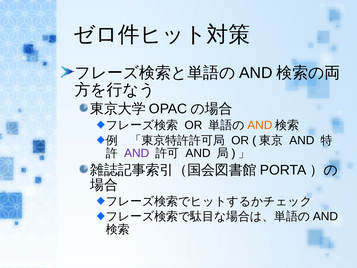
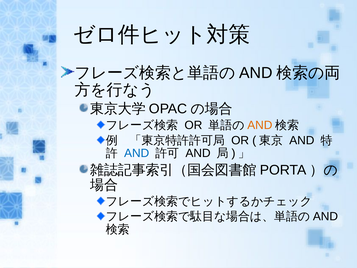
AND colour: purple -> blue (137, 153)
